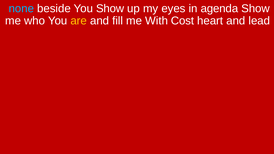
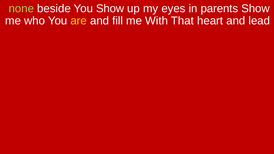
none colour: light blue -> light green (21, 8)
agenda: agenda -> parents (219, 8)
Cost: Cost -> That (182, 21)
